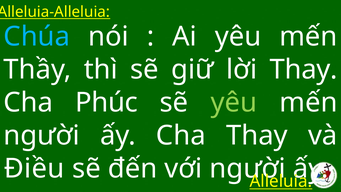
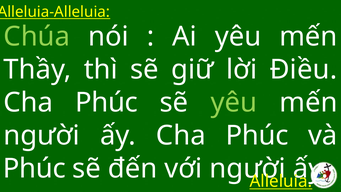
Chúa colour: light blue -> light green (37, 36)
lời Thay: Thay -> Điều (303, 69)
ấy Cha Thay: Thay -> Phúc (257, 135)
Điều: Điều -> Phúc (34, 168)
